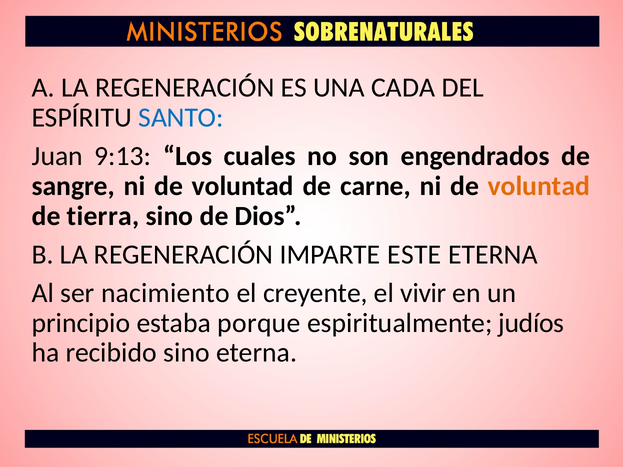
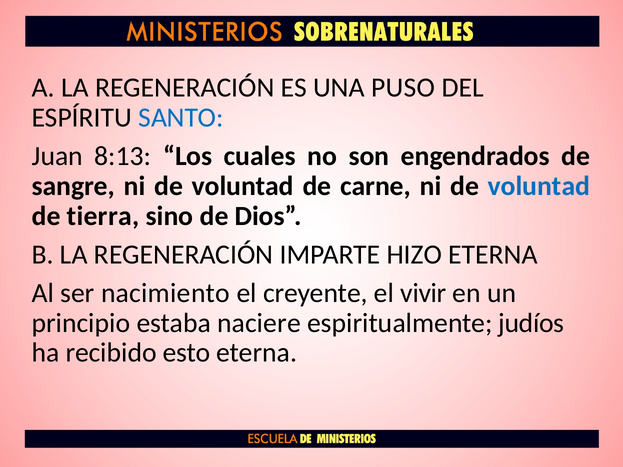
CADA: CADA -> PUSO (403, 88)
9:13: 9:13 -> 8:13 (123, 156)
voluntad colour: orange -> blue (539, 186)
ESTE: ESTE -> HIZO (414, 255)
porque: porque -> naciere (259, 323)
recibido sino: sino -> esto (187, 353)
